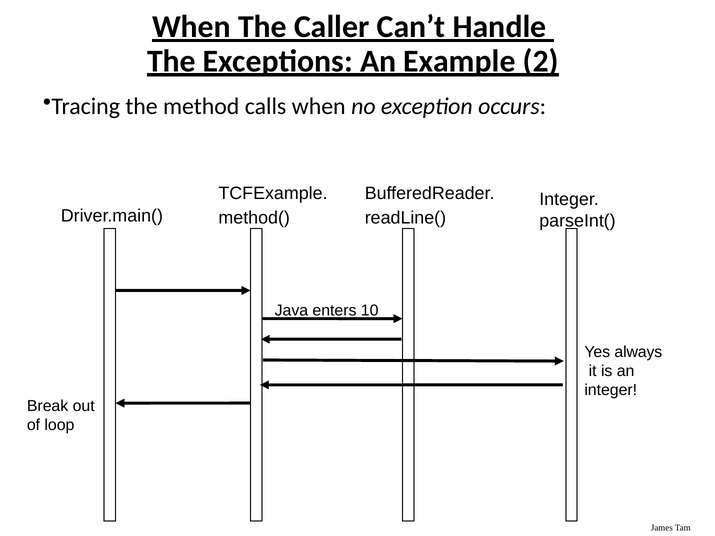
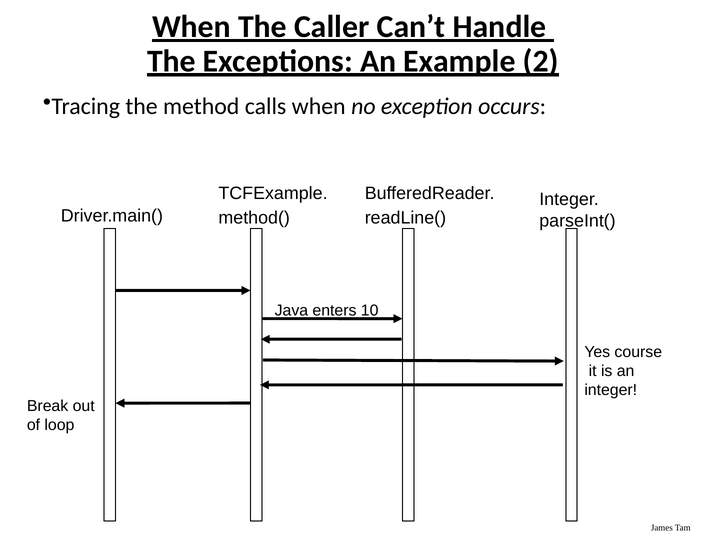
always: always -> course (638, 352)
